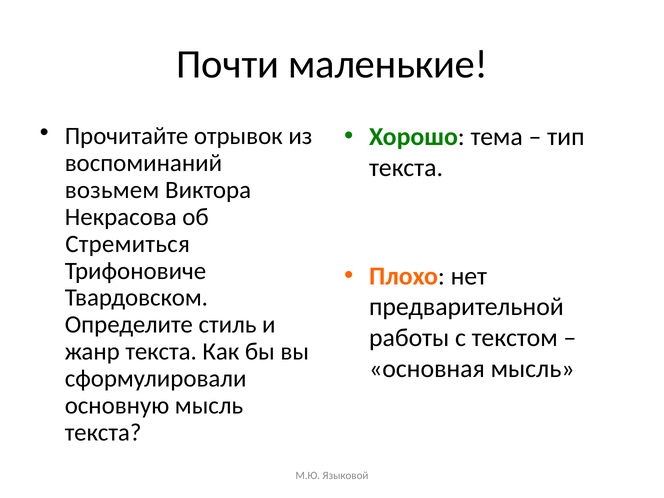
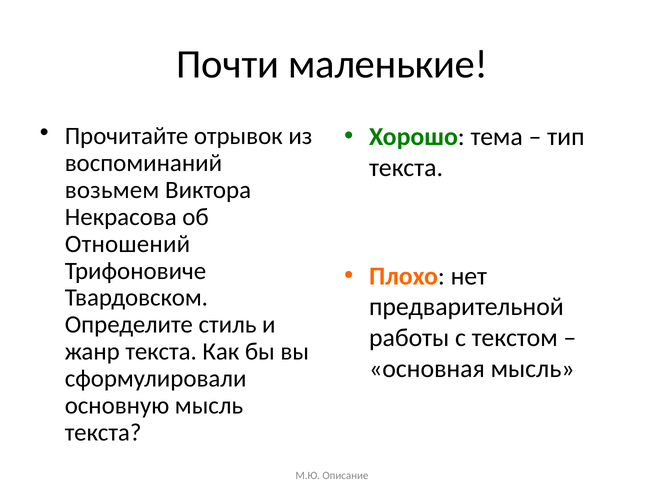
Стремиться: Стремиться -> Отношений (128, 244)
Языковой: Языковой -> Описание (345, 475)
